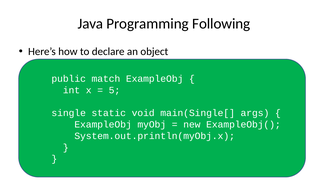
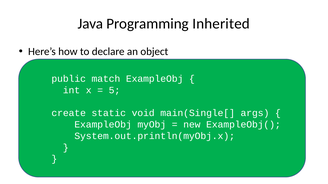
Following: Following -> Inherited (221, 24)
single: single -> create (69, 113)
